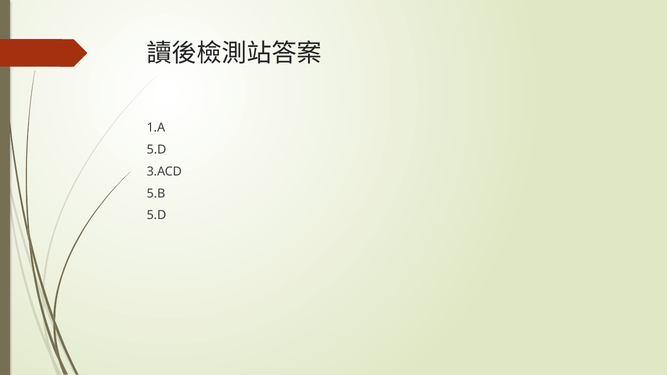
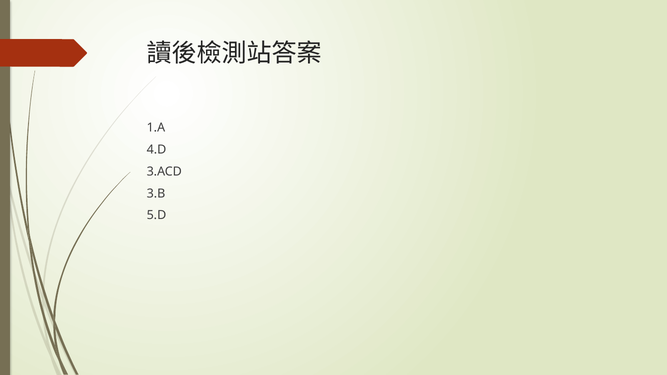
5.D: 5.D -> 4.D (156, 150)
5.B: 5.B -> 3.B (156, 193)
